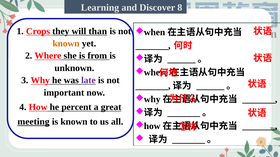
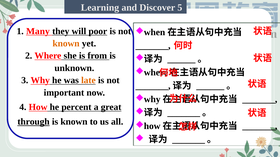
8: 8 -> 5 (180, 7)
Crops: Crops -> Many (38, 31)
than: than -> poor (98, 31)
late colour: purple -> orange (88, 81)
meeting: meeting -> through (34, 122)
